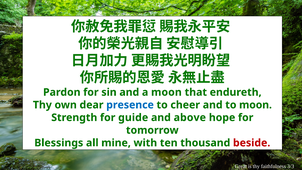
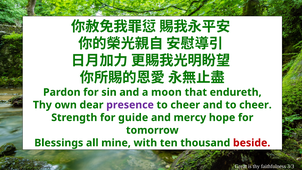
presence colour: blue -> purple (130, 105)
and to moon: moon -> cheer (255, 105)
above: above -> mercy (190, 117)
